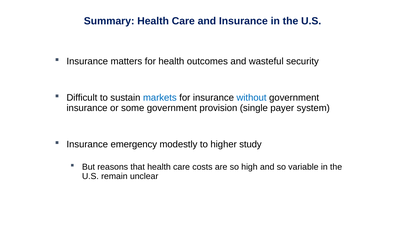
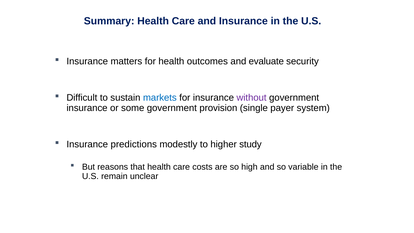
wasteful: wasteful -> evaluate (266, 61)
without colour: blue -> purple (252, 98)
emergency: emergency -> predictions (134, 144)
